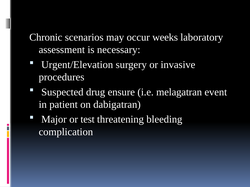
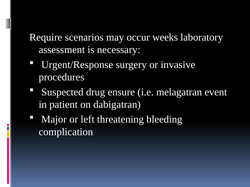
Chronic: Chronic -> Require (46, 37)
Urgent/Elevation: Urgent/Elevation -> Urgent/Response (77, 65)
test: test -> left (88, 120)
